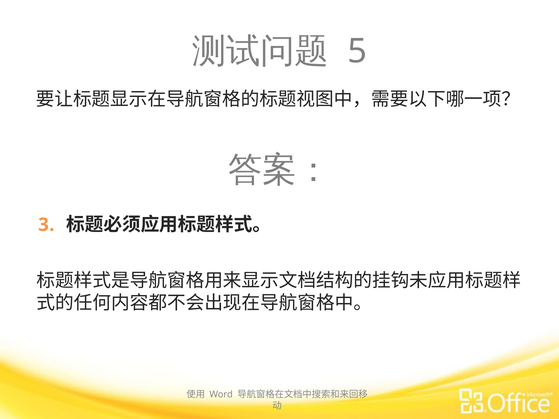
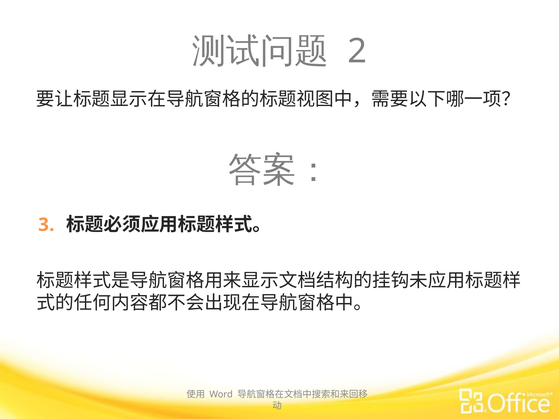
5: 5 -> 2 (357, 51)
